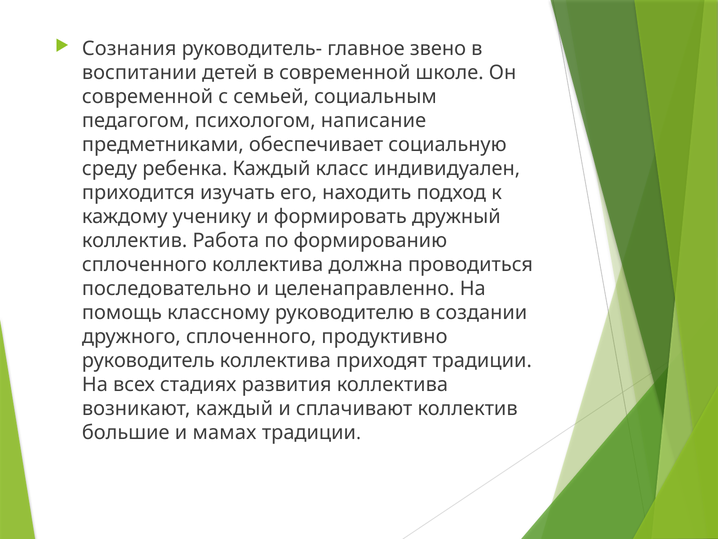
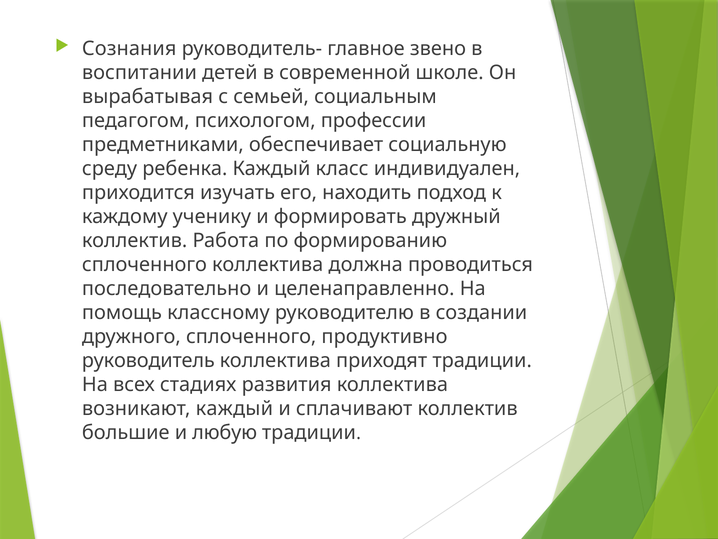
современной: современной -> вырабатывая (148, 97)
написание: написание -> профессии (374, 121)
мамах: мамах -> любую (225, 432)
